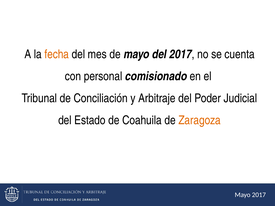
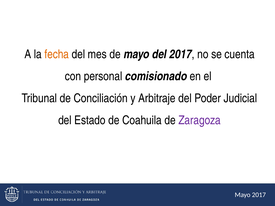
Zaragoza colour: orange -> purple (200, 120)
